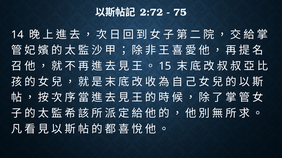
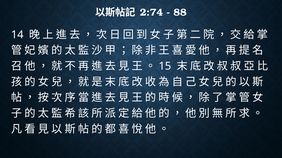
2:72: 2:72 -> 2:74 (152, 12)
75: 75 -> 88 (180, 12)
